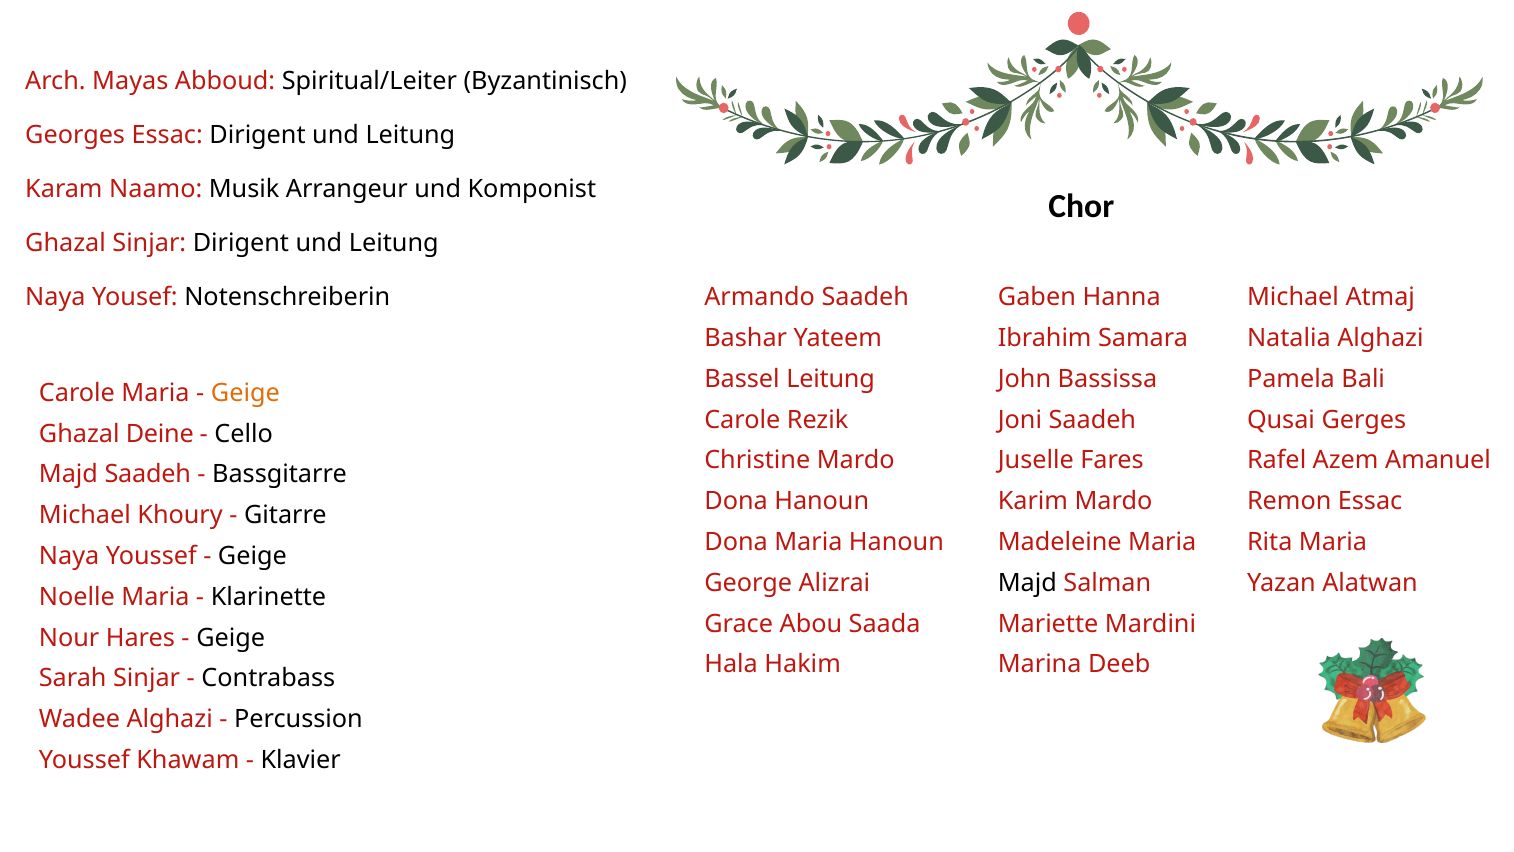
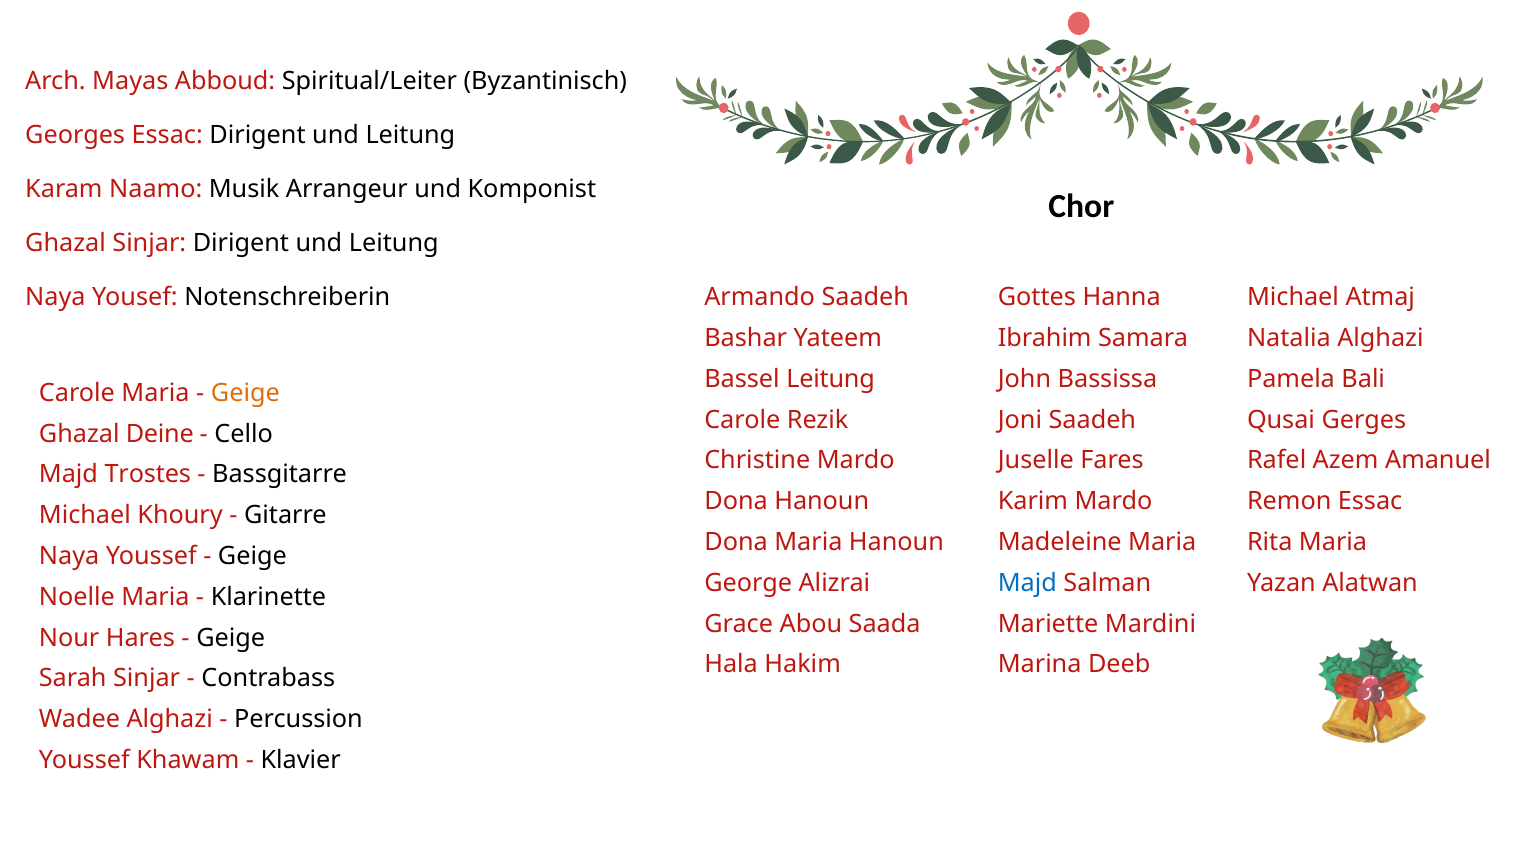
Gaben: Gaben -> Gottes (1037, 297)
Majd Saadeh: Saadeh -> Trostes (148, 474)
Majd colour: black -> blue (1027, 583)
